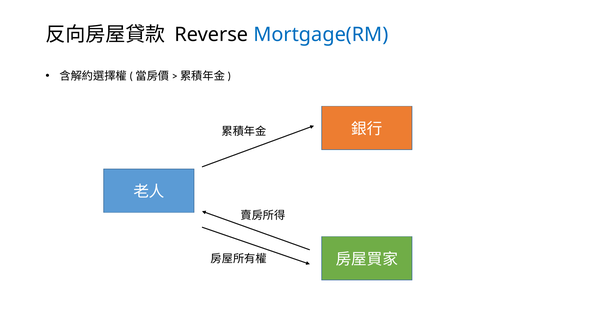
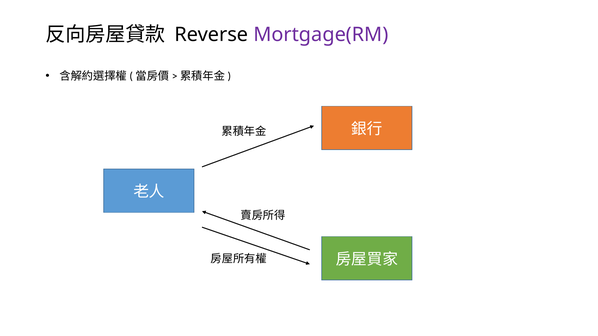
Mortgage(RM colour: blue -> purple (321, 34)
